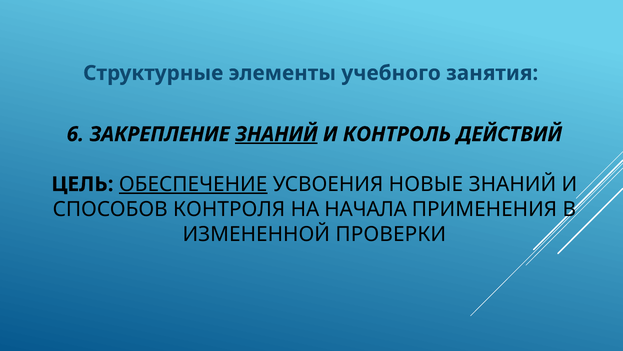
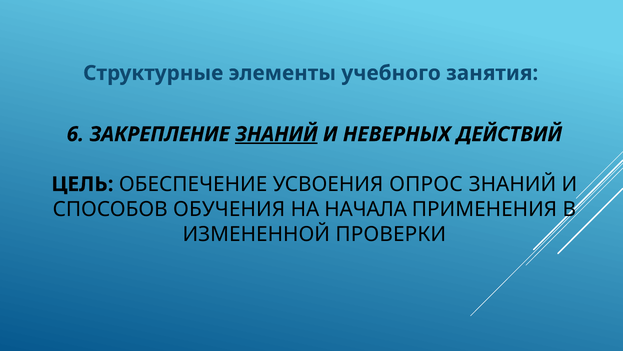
КОНТРОЛЬ: КОНТРОЛЬ -> НЕВЕРНЫХ (397, 134)
ОБЕСПЕЧЕНИЕ underline: present -> none (193, 184)
НОВЫЕ: НОВЫЕ -> ОПРОС (426, 184)
КОНТРОЛЯ: КОНТРОЛЯ -> ОБУЧЕНИЯ (229, 209)
